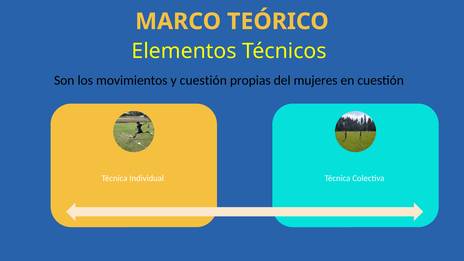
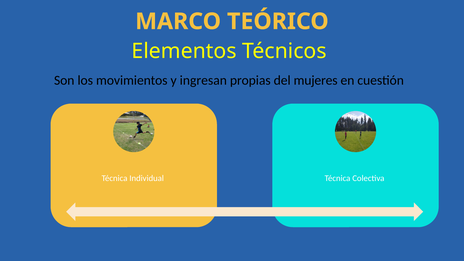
y cuestión: cuestión -> ingresan (203, 80)
